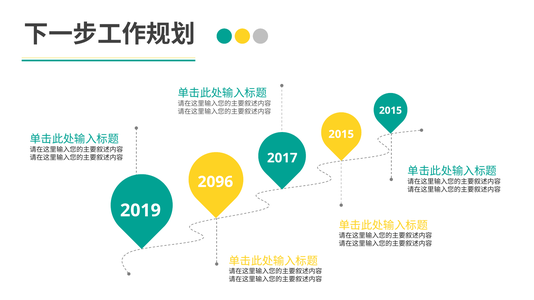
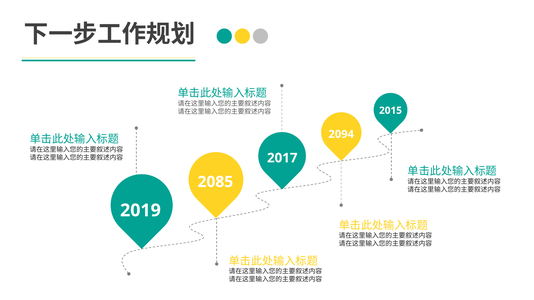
2015: 2015 -> 2094 (341, 134)
2096: 2096 -> 2085 (215, 182)
